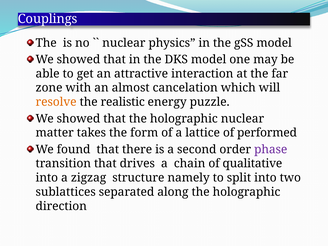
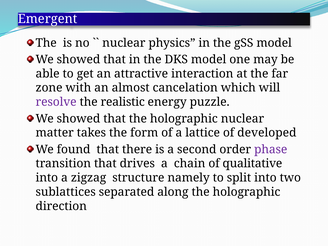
Couplings: Couplings -> Emergent (48, 19)
resolve colour: orange -> purple (56, 102)
performed: performed -> developed (267, 133)
